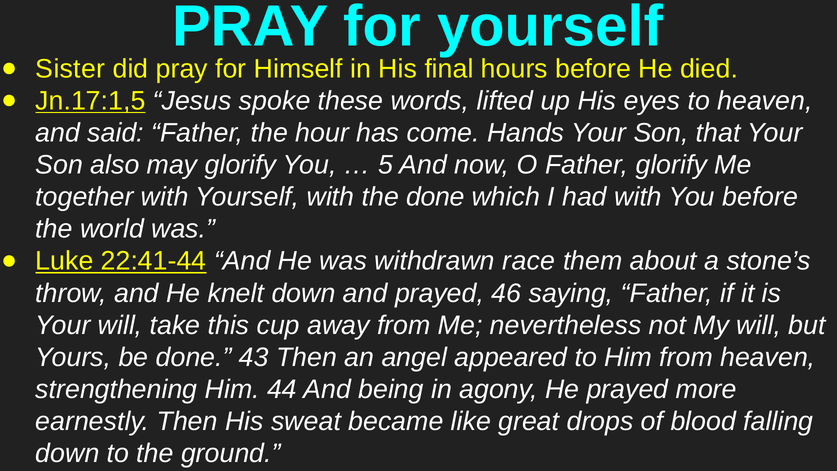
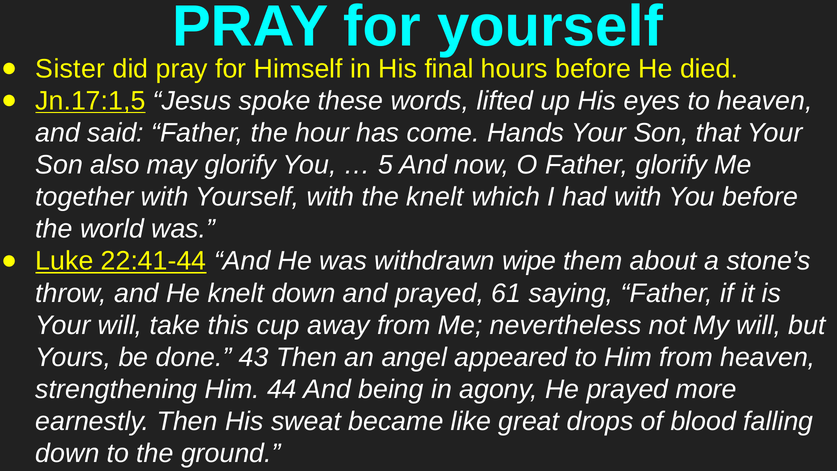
the done: done -> knelt (435, 197)
race: race -> wipe (529, 261)
46: 46 -> 61 (506, 293)
